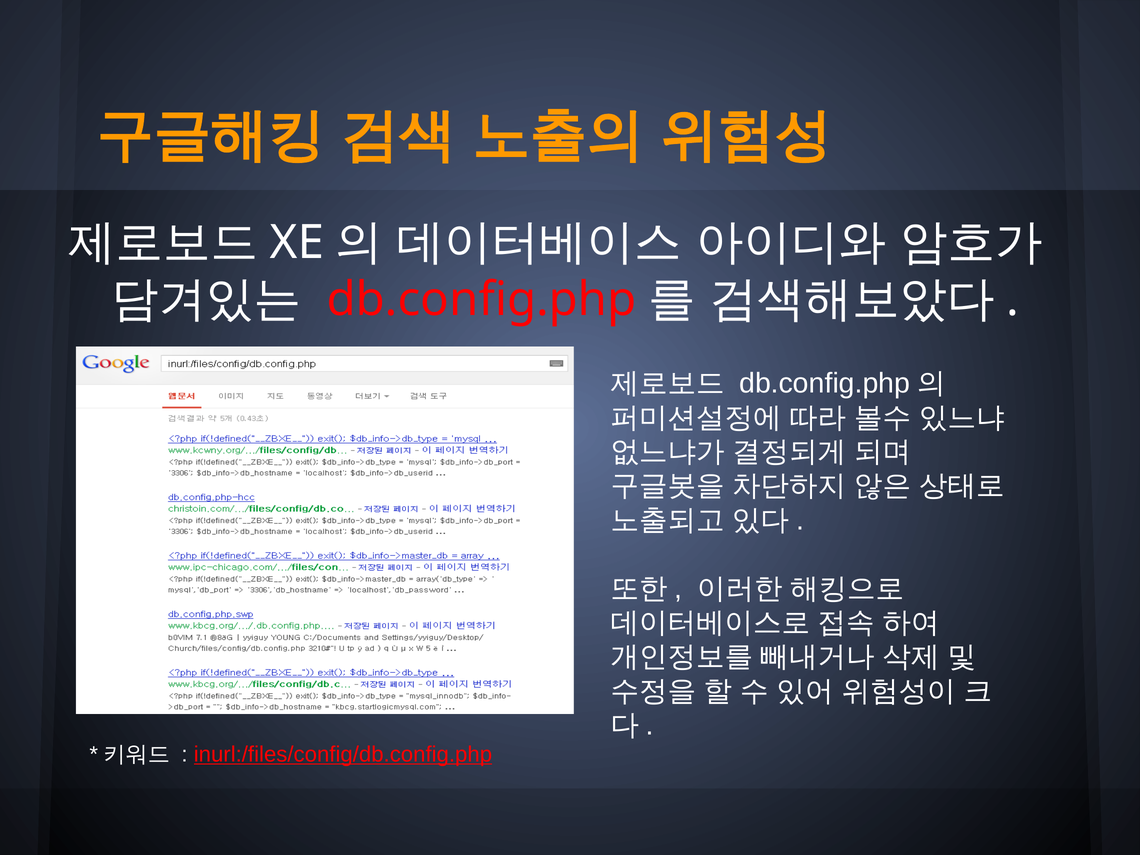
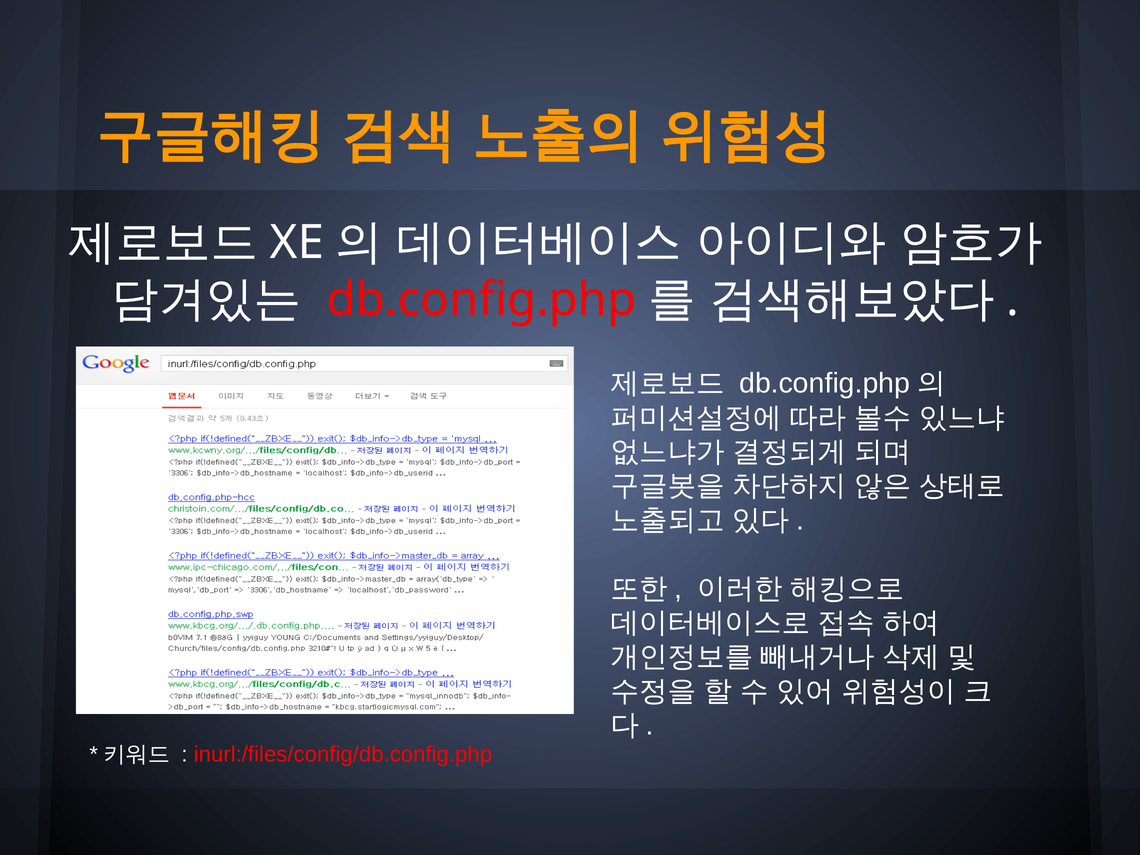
inurl:/files/config/db.config.php underline: present -> none (343, 755)
